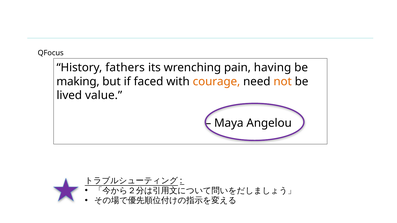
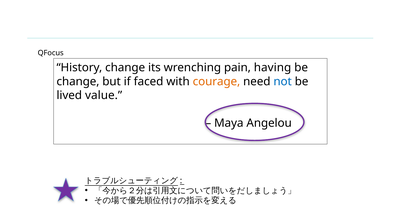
History fathers: fathers -> change (125, 68)
making: making -> change (78, 82)
not colour: orange -> blue (283, 82)
